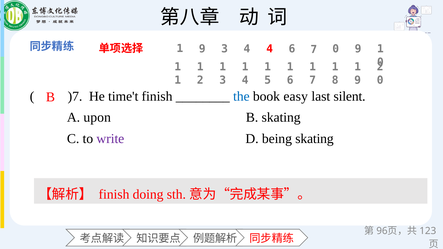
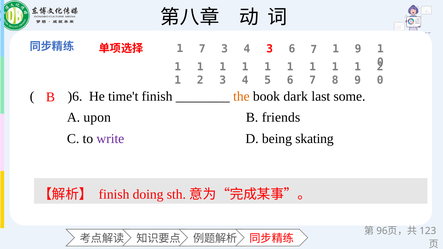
9: 9 -> 7 (202, 49)
4 4: 4 -> 3 (270, 49)
6 7 0: 0 -> 1 (336, 49)
)7: )7 -> )6 (75, 97)
the colour: blue -> orange (241, 97)
easy: easy -> dark (296, 97)
silent: silent -> some (349, 97)
B skating: skating -> friends (281, 118)
